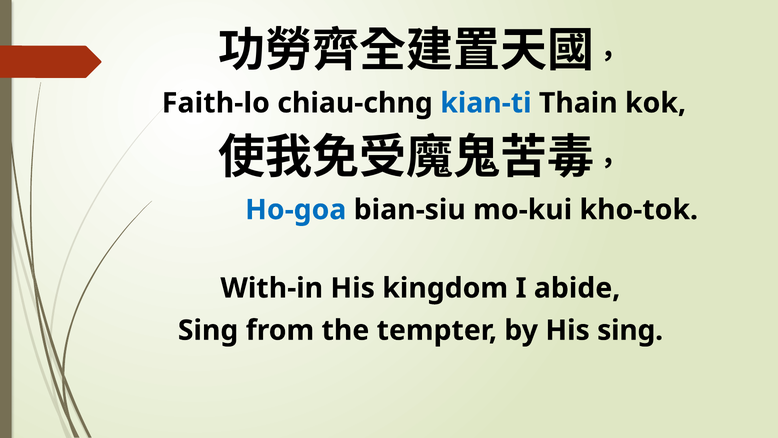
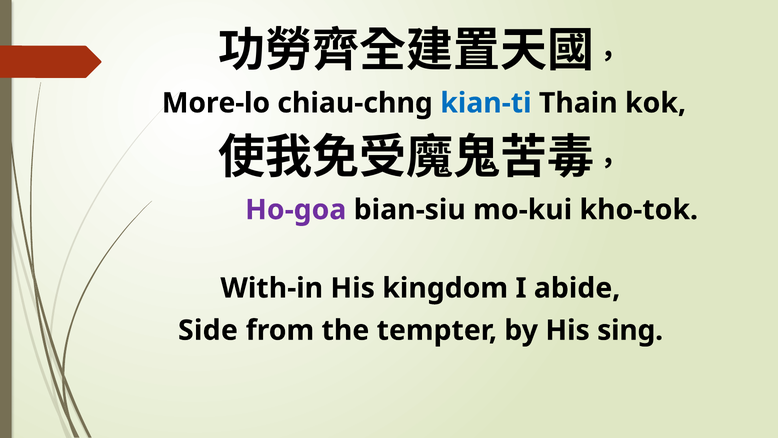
Faith-lo: Faith-lo -> More-lo (216, 103)
Ho-goa colour: blue -> purple (296, 210)
Sing: Sing -> Side (208, 330)
